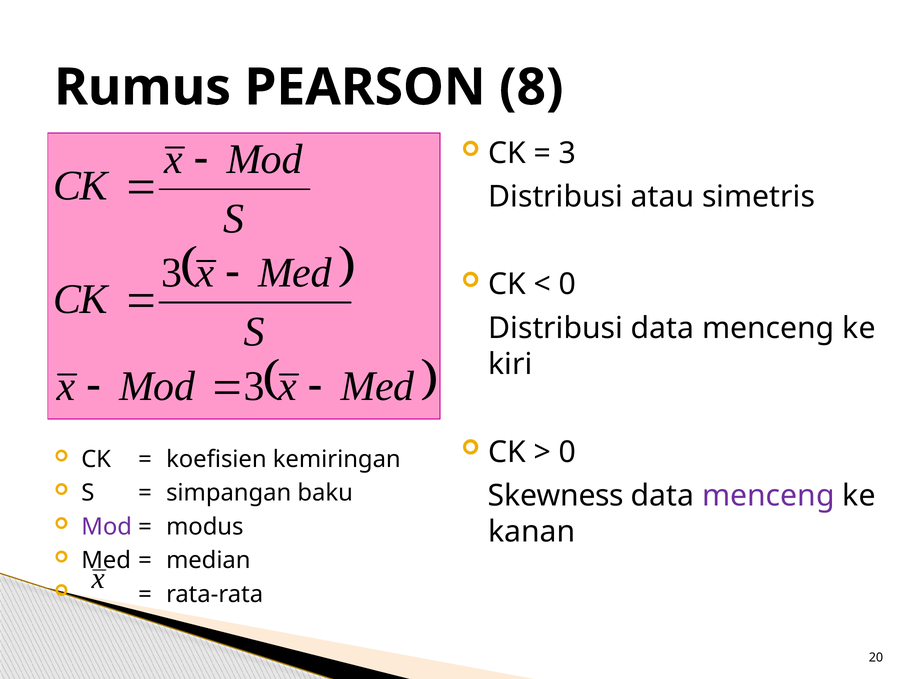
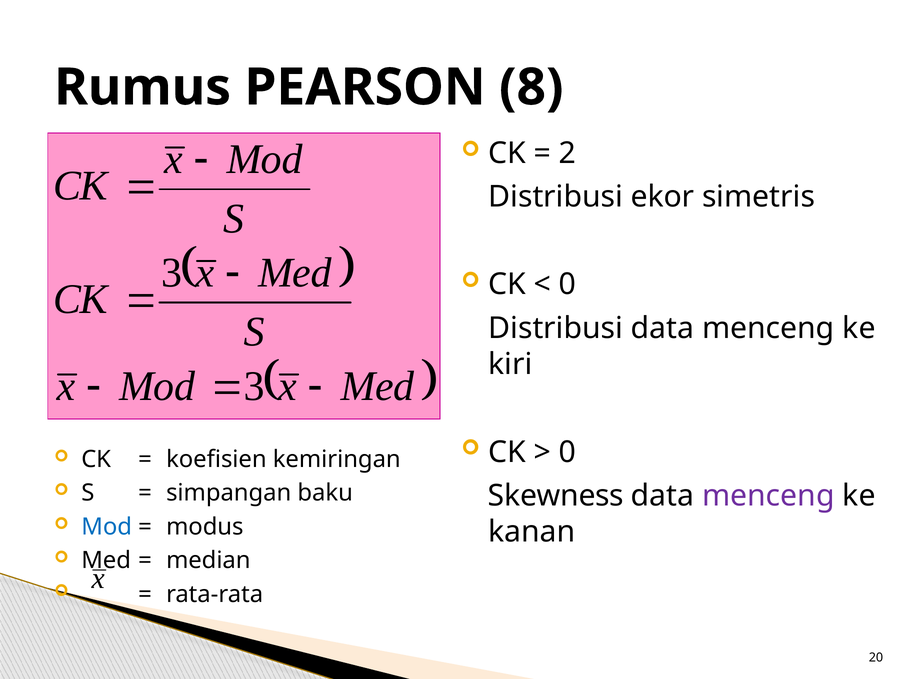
3: 3 -> 2 (568, 153)
atau: atau -> ekor (663, 197)
Mod colour: purple -> blue (107, 527)
